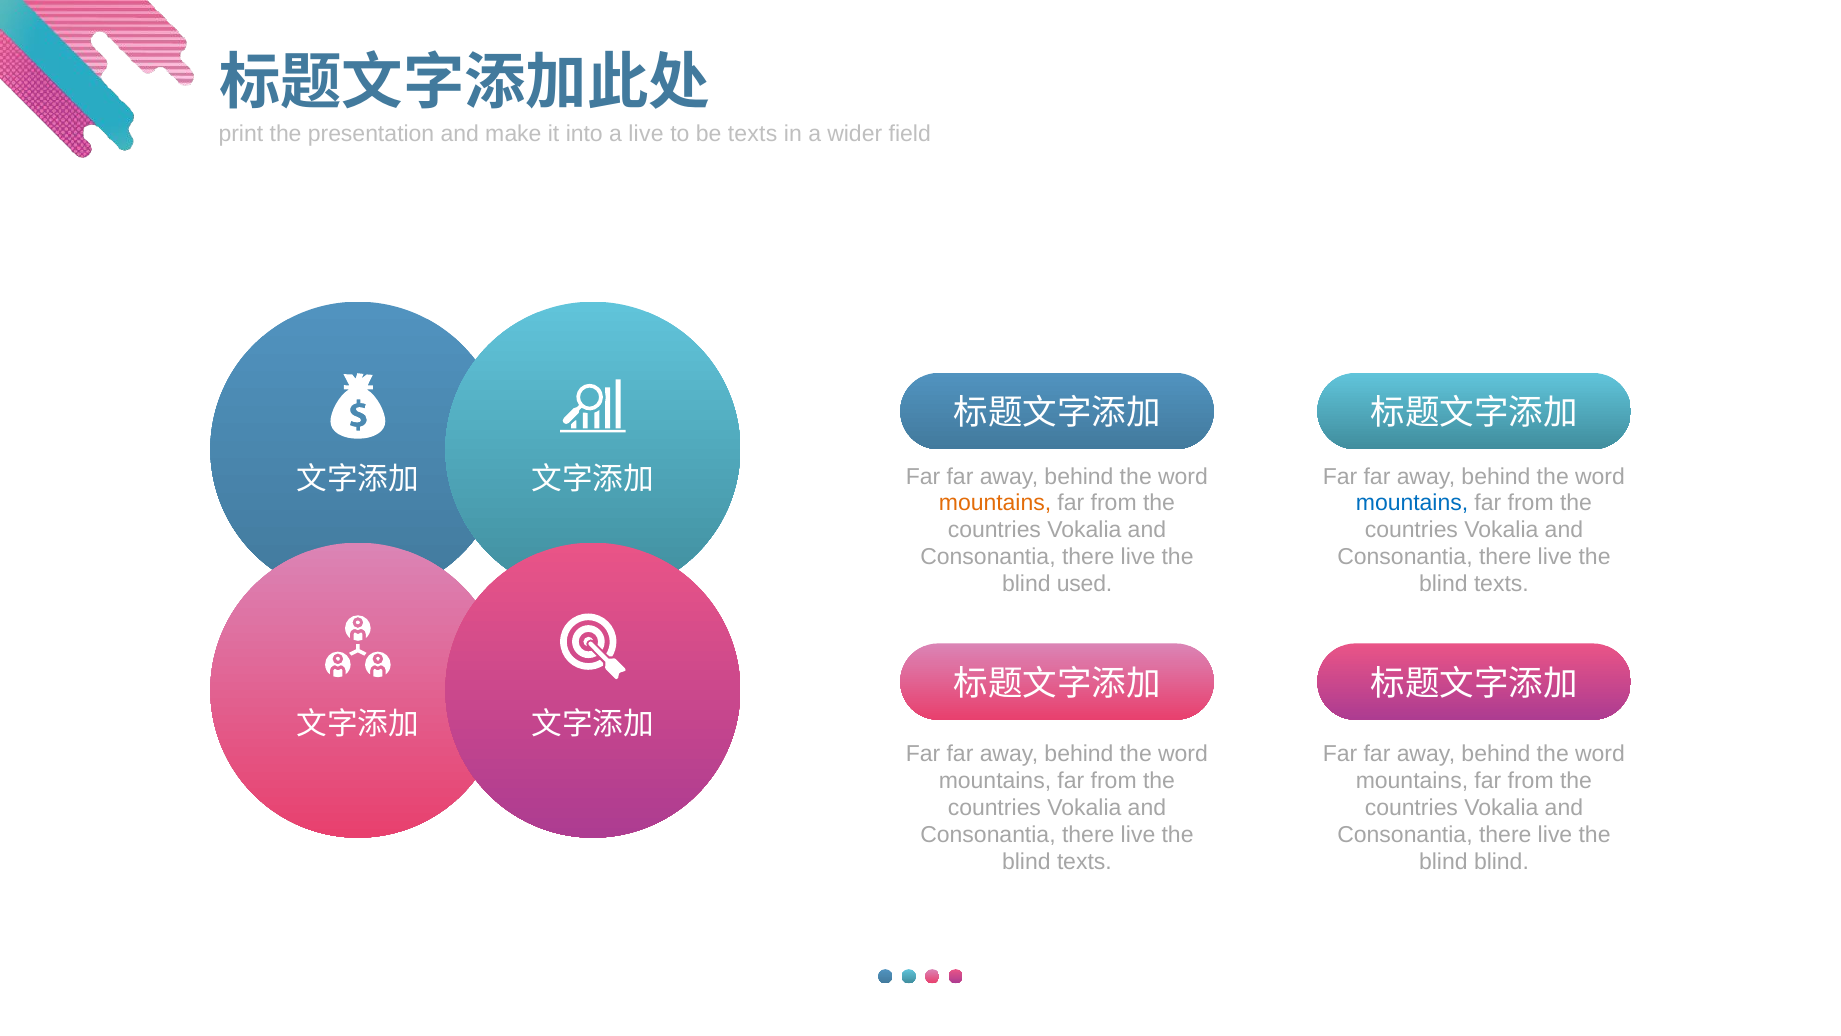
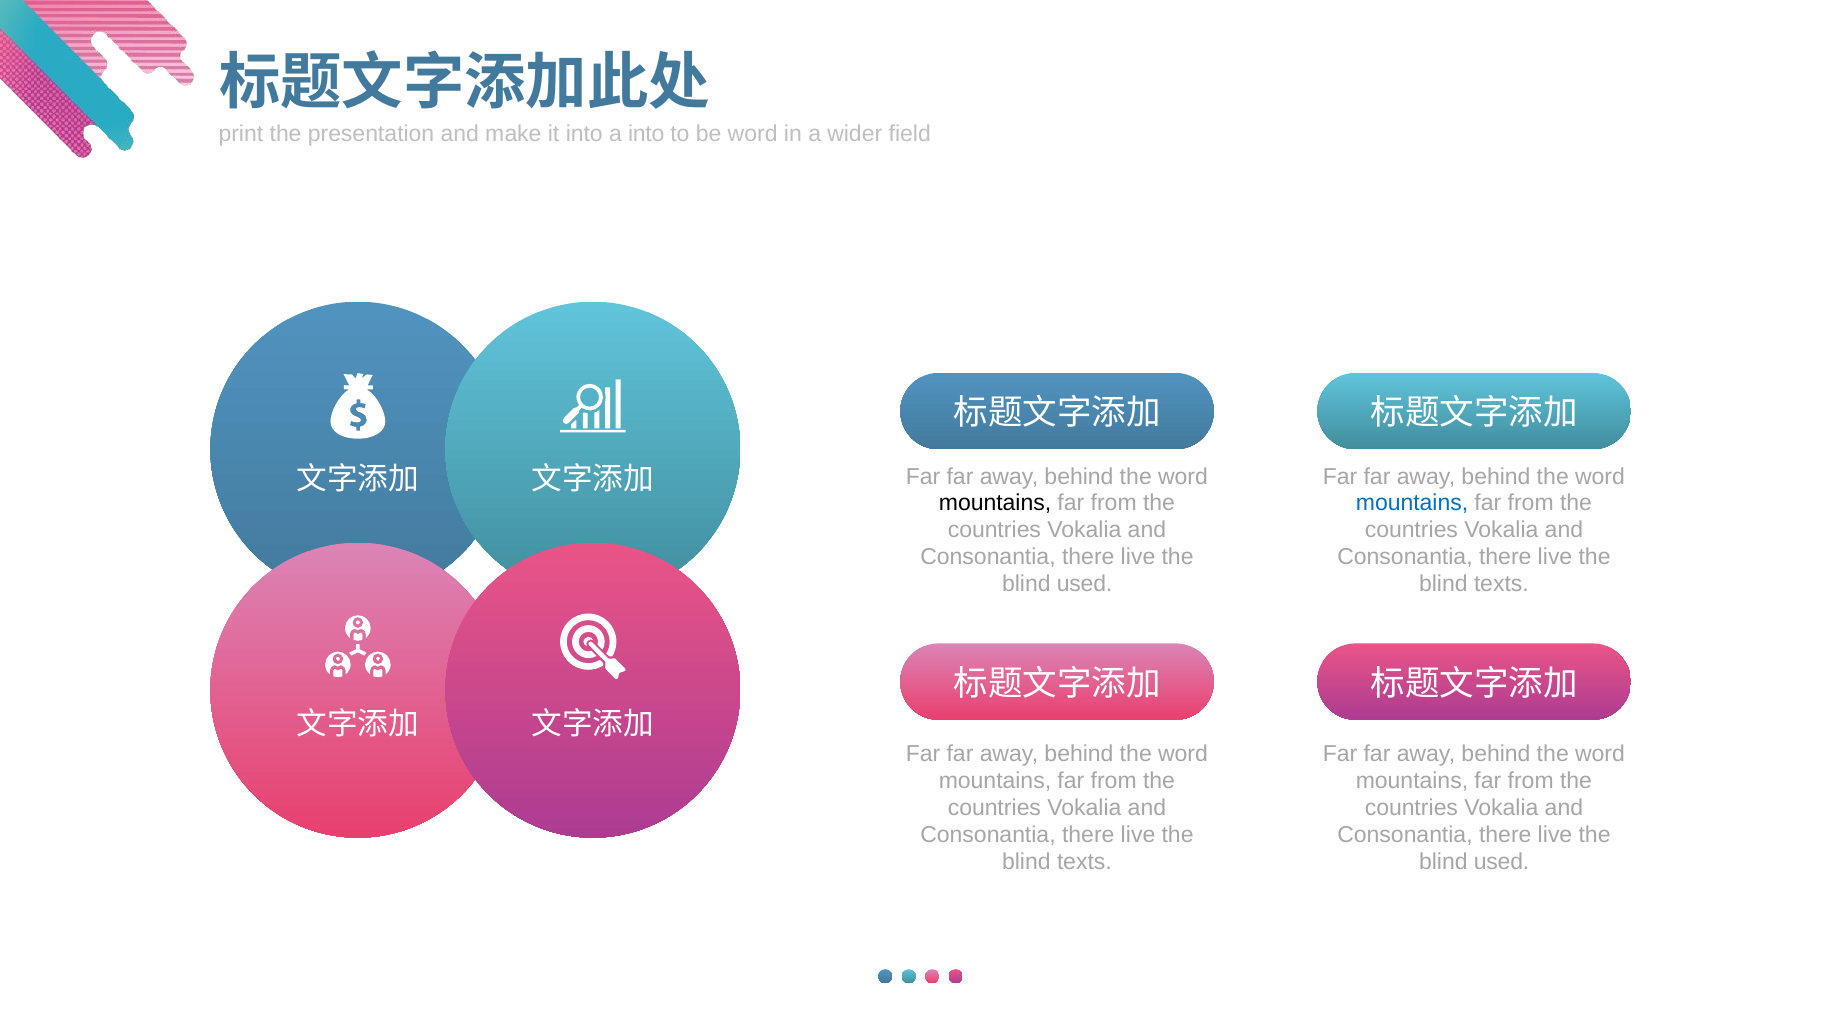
a live: live -> into (646, 134)
be texts: texts -> word (753, 134)
mountains colour: orange -> black (995, 503)
blind: blind -> used (1502, 861)
